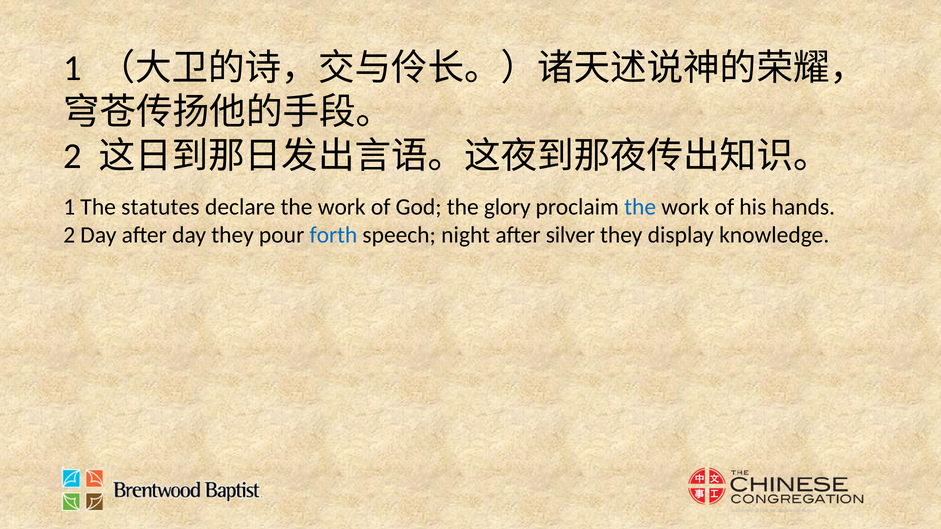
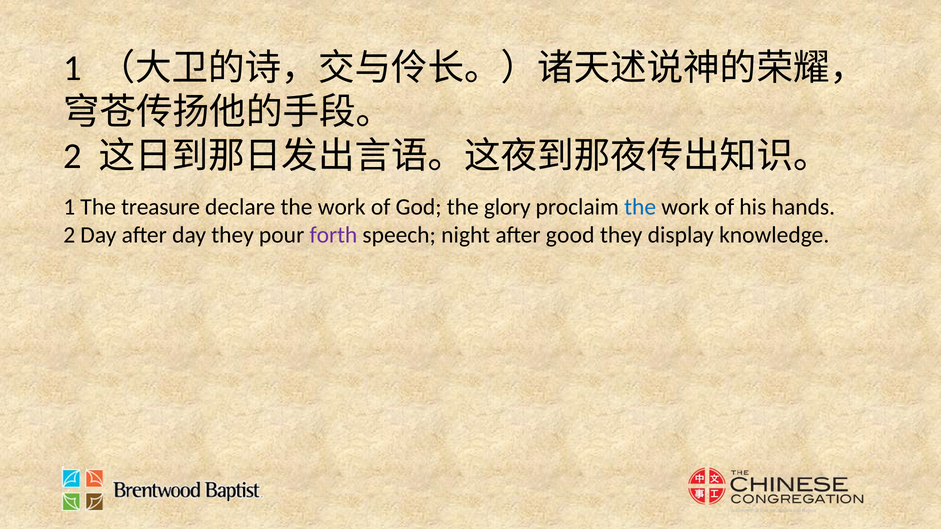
statutes: statutes -> treasure (161, 207)
forth colour: blue -> purple (333, 235)
silver: silver -> good (570, 235)
